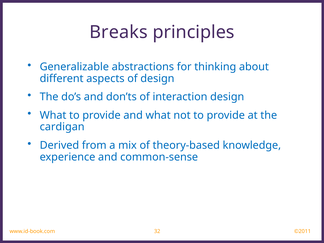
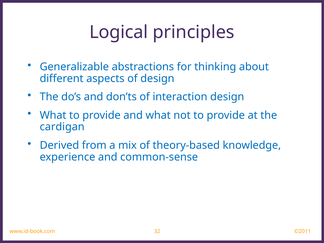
Breaks: Breaks -> Logical (119, 32)
